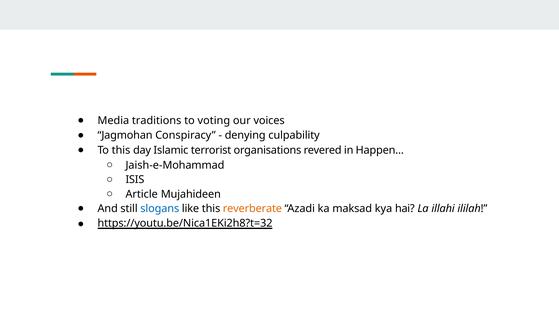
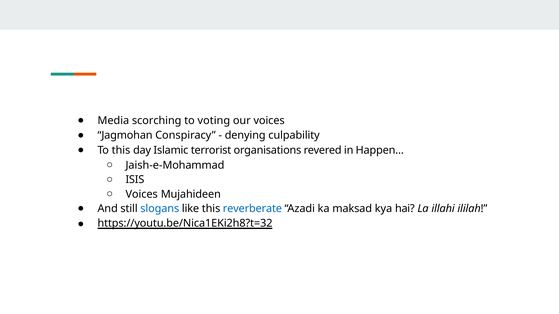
traditions: traditions -> scorching (157, 121)
Article: Article -> Voices (142, 194)
reverberate colour: orange -> blue (252, 209)
